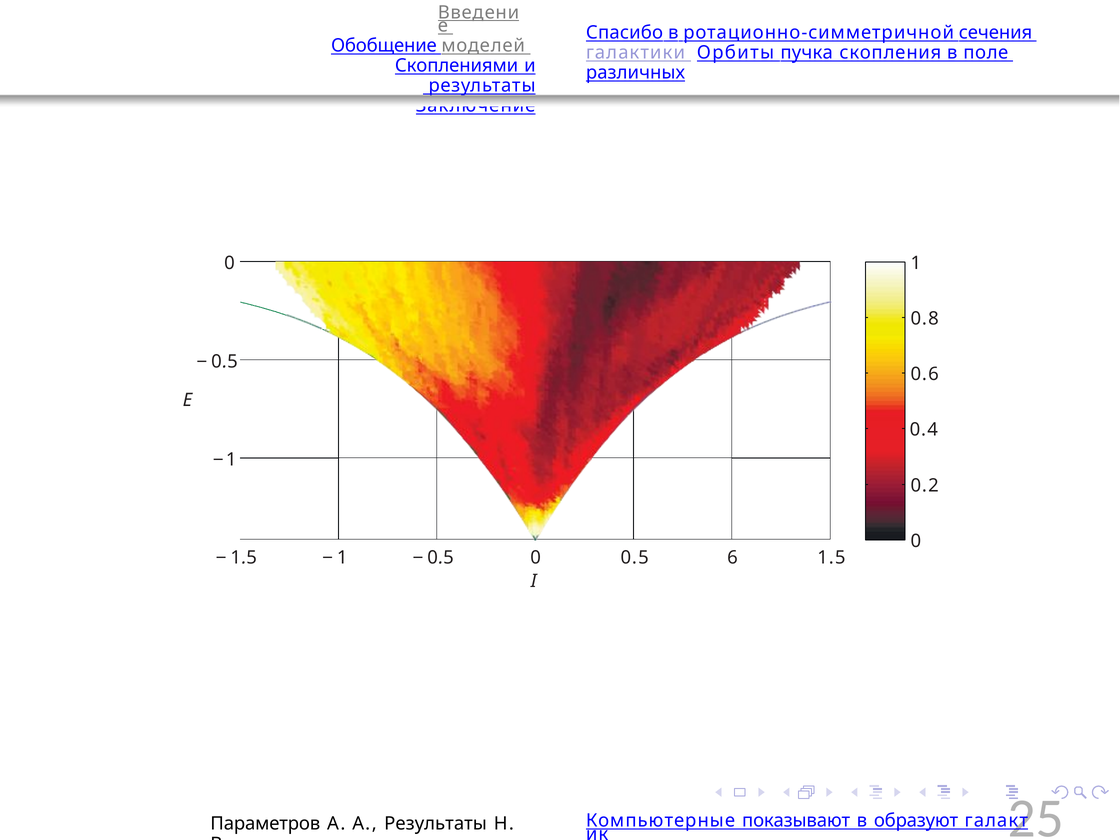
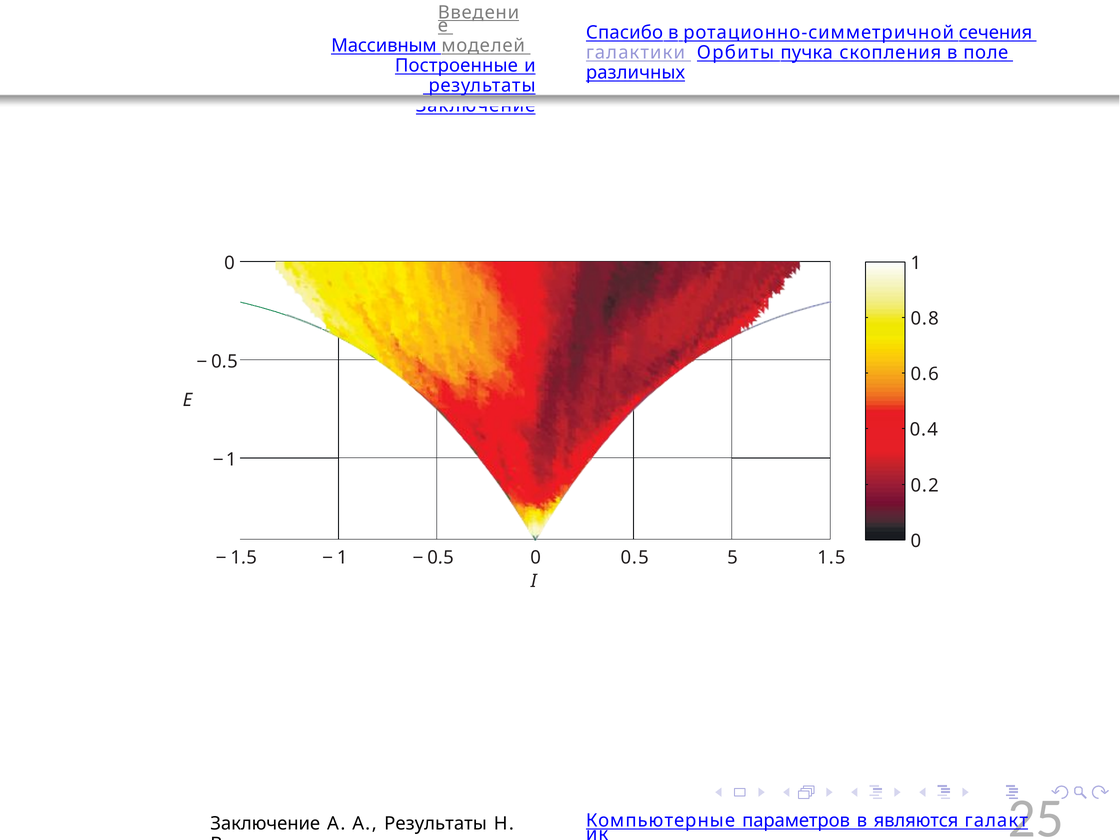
Обобщение: Обобщение -> Массивным (384, 46)
Скоплениями: Скоплениями -> Построенные (456, 66)
6: 6 -> 5 (733, 558)
показывают: показывают -> параметров (796, 821)
образуют: образуют -> являются (916, 821)
Параметров: Параметров -> Заключение (265, 824)
